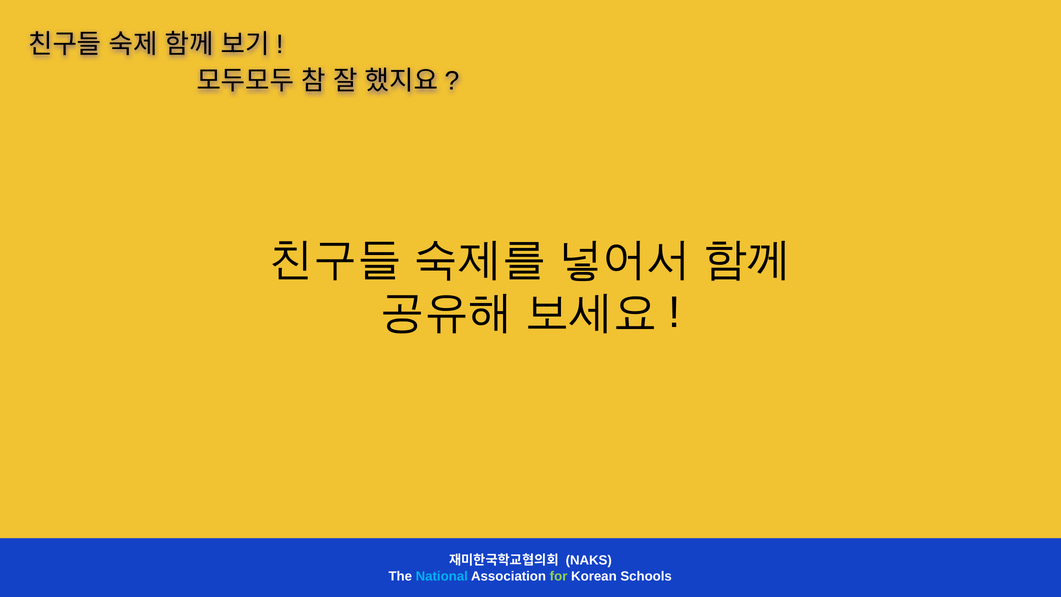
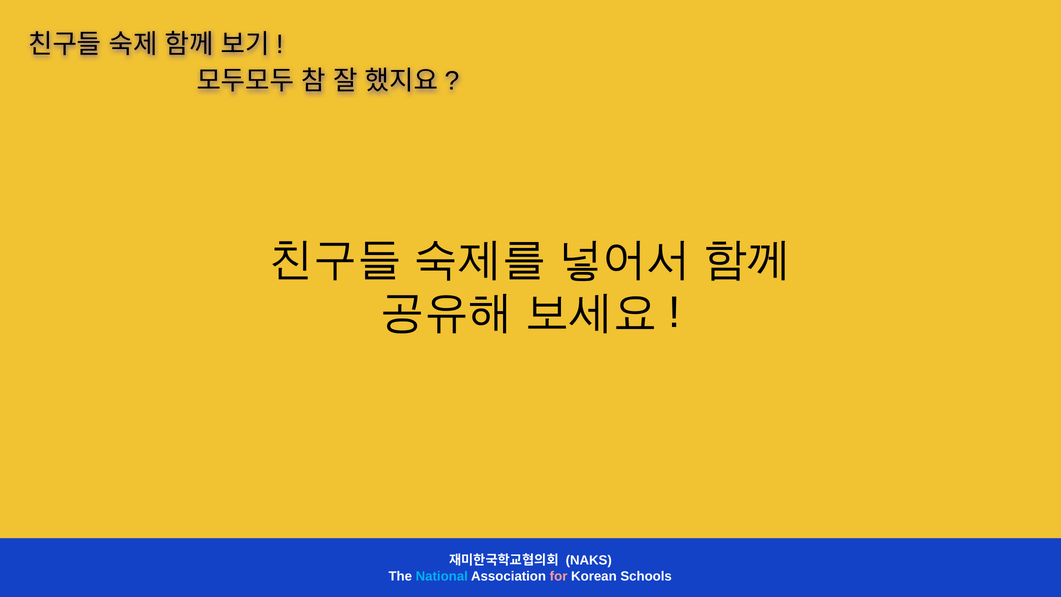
for colour: light green -> pink (559, 576)
